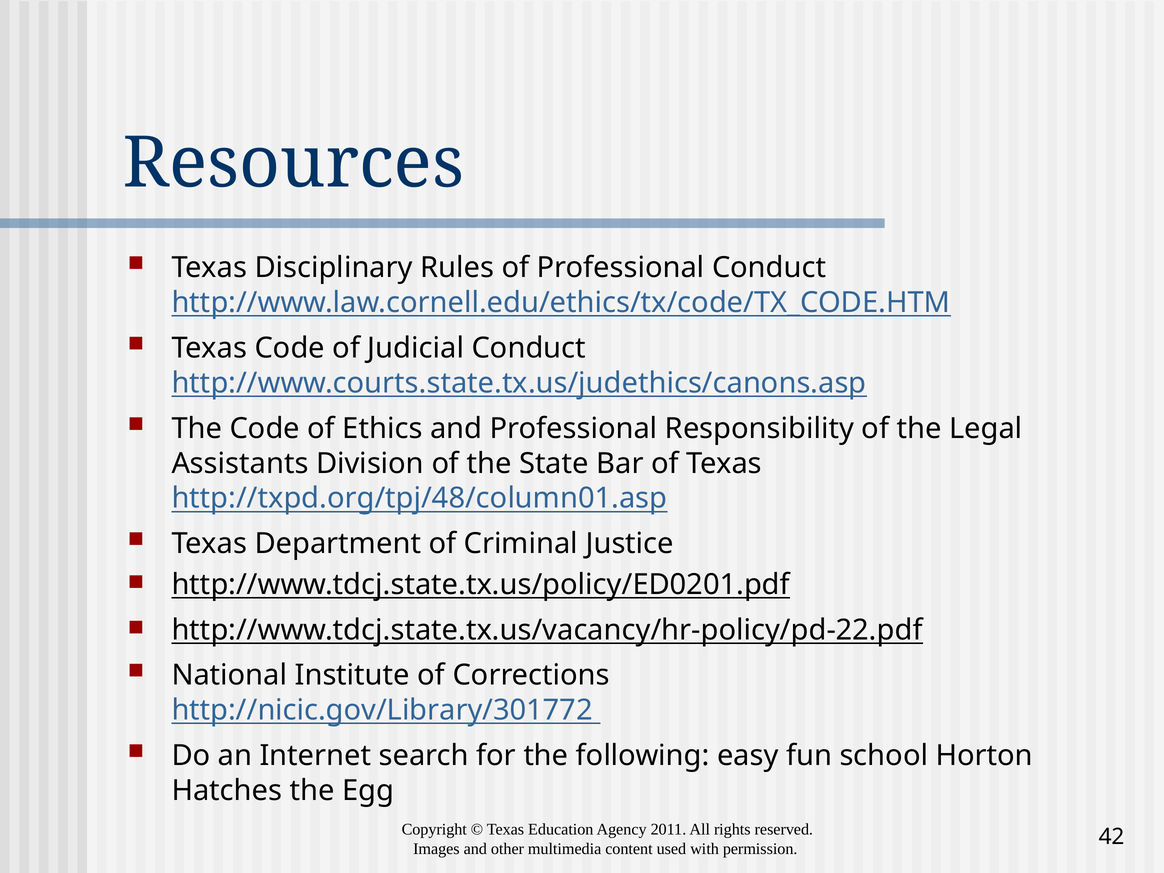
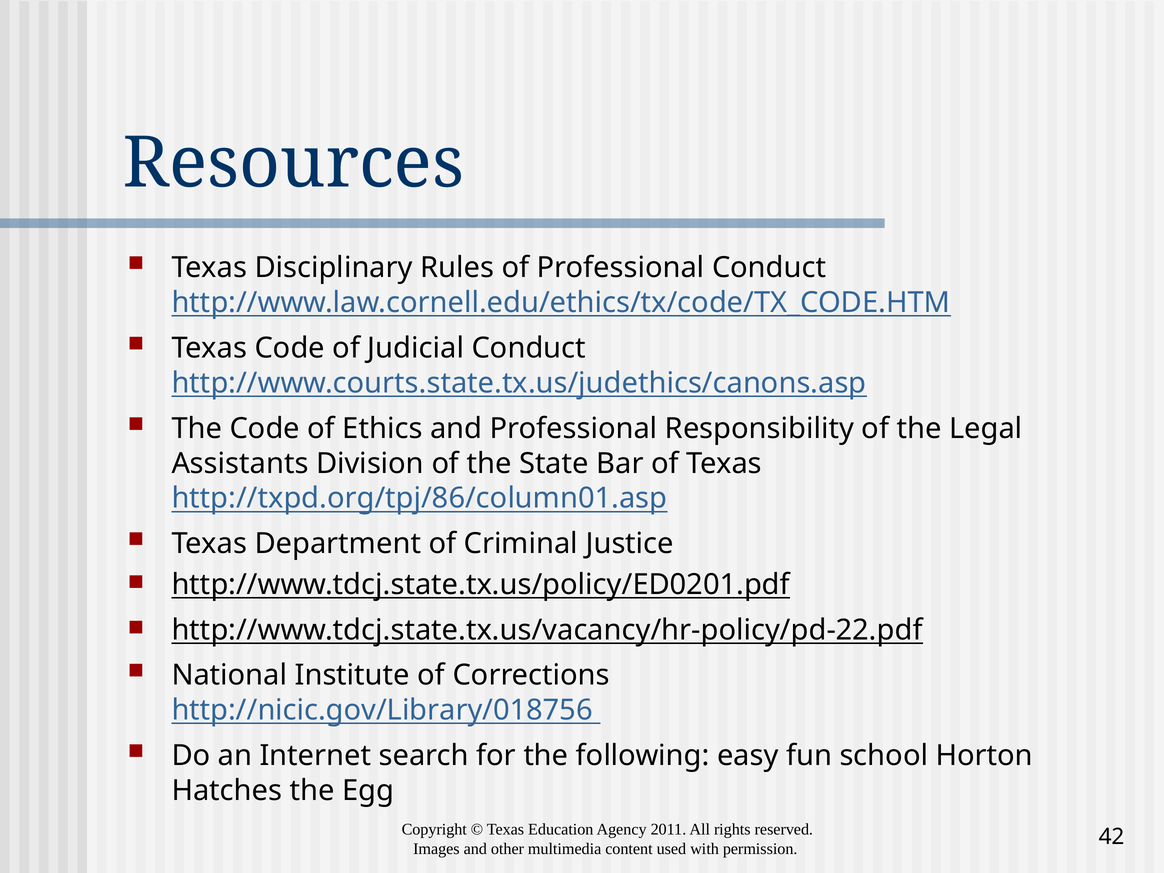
http://txpd.org/tpj/48/column01.asp: http://txpd.org/tpj/48/column01.asp -> http://txpd.org/tpj/86/column01.asp (419, 498)
http://nicic.gov/Library/301772: http://nicic.gov/Library/301772 -> http://nicic.gov/Library/018756 (382, 710)
